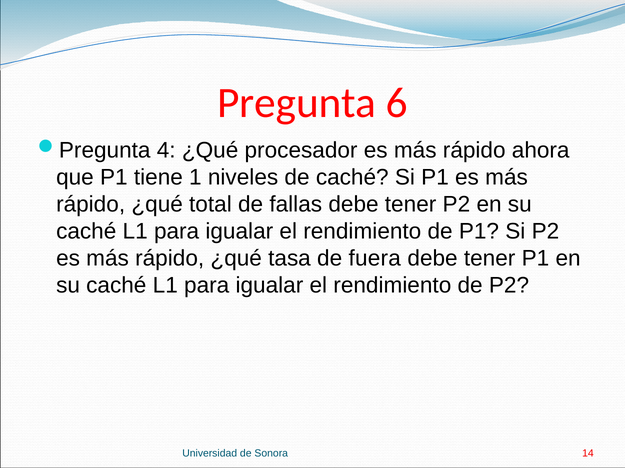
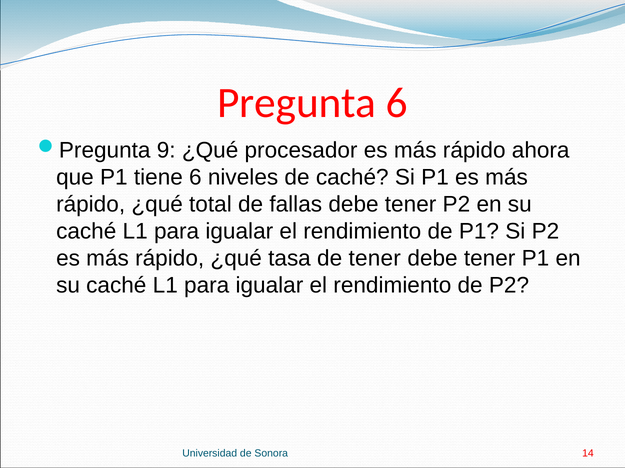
4: 4 -> 9 (166, 151)
tiene 1: 1 -> 6 (195, 178)
de fuera: fuera -> tener (375, 259)
